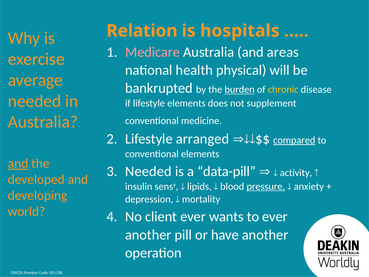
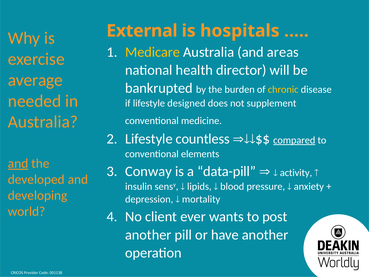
Relation: Relation -> External (142, 31)
Medicare colour: pink -> yellow (153, 52)
physical: physical -> director (241, 70)
burden underline: present -> none (240, 90)
lifestyle elements: elements -> designed (186, 103)
arranged: arranged -> countless (203, 139)
Needed: Needed -> Conway (148, 171)
pressure underline: present -> none (266, 186)
to ever: ever -> post (275, 216)
